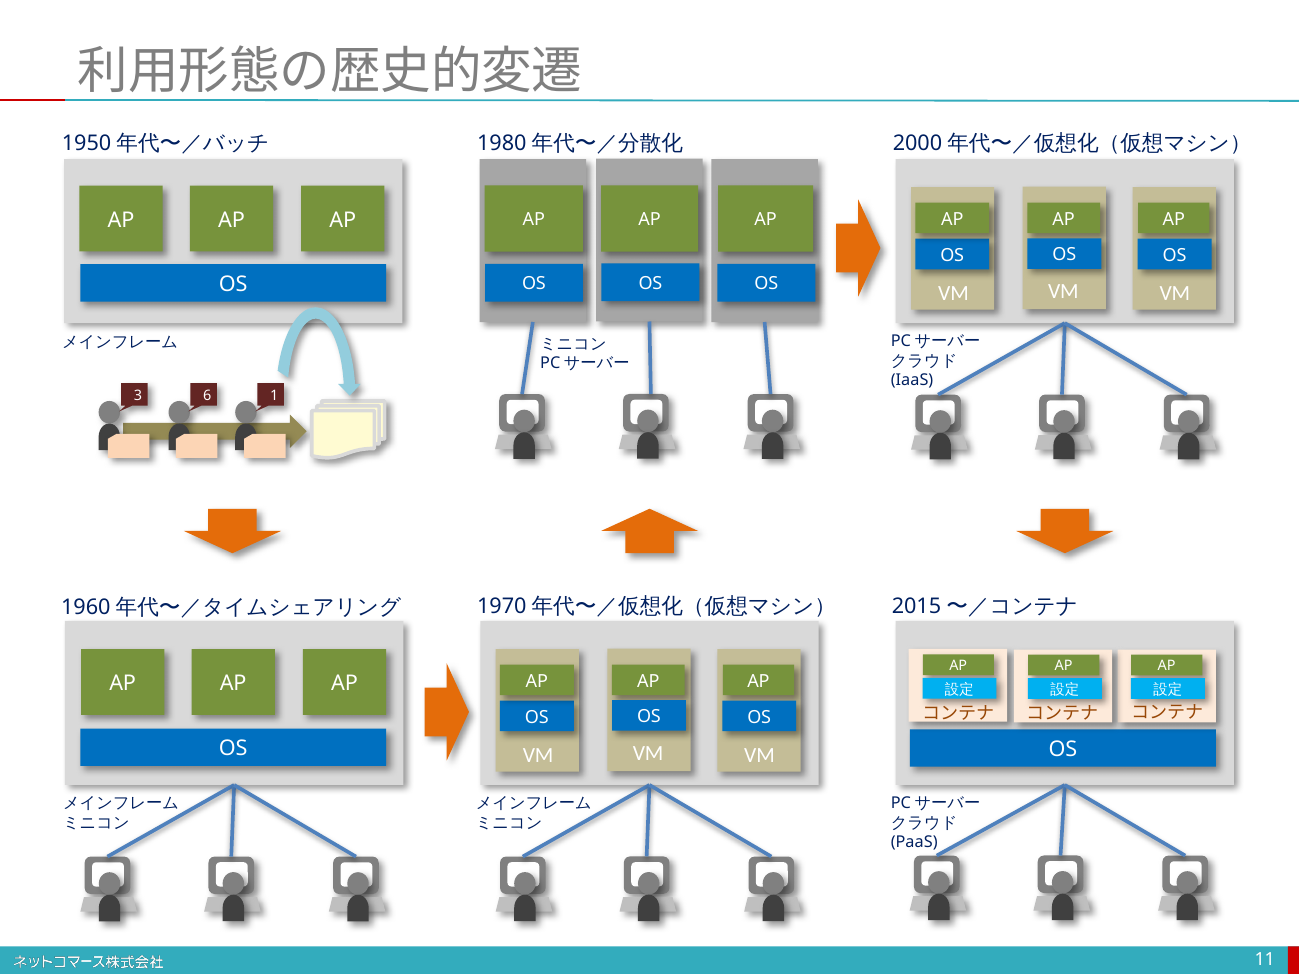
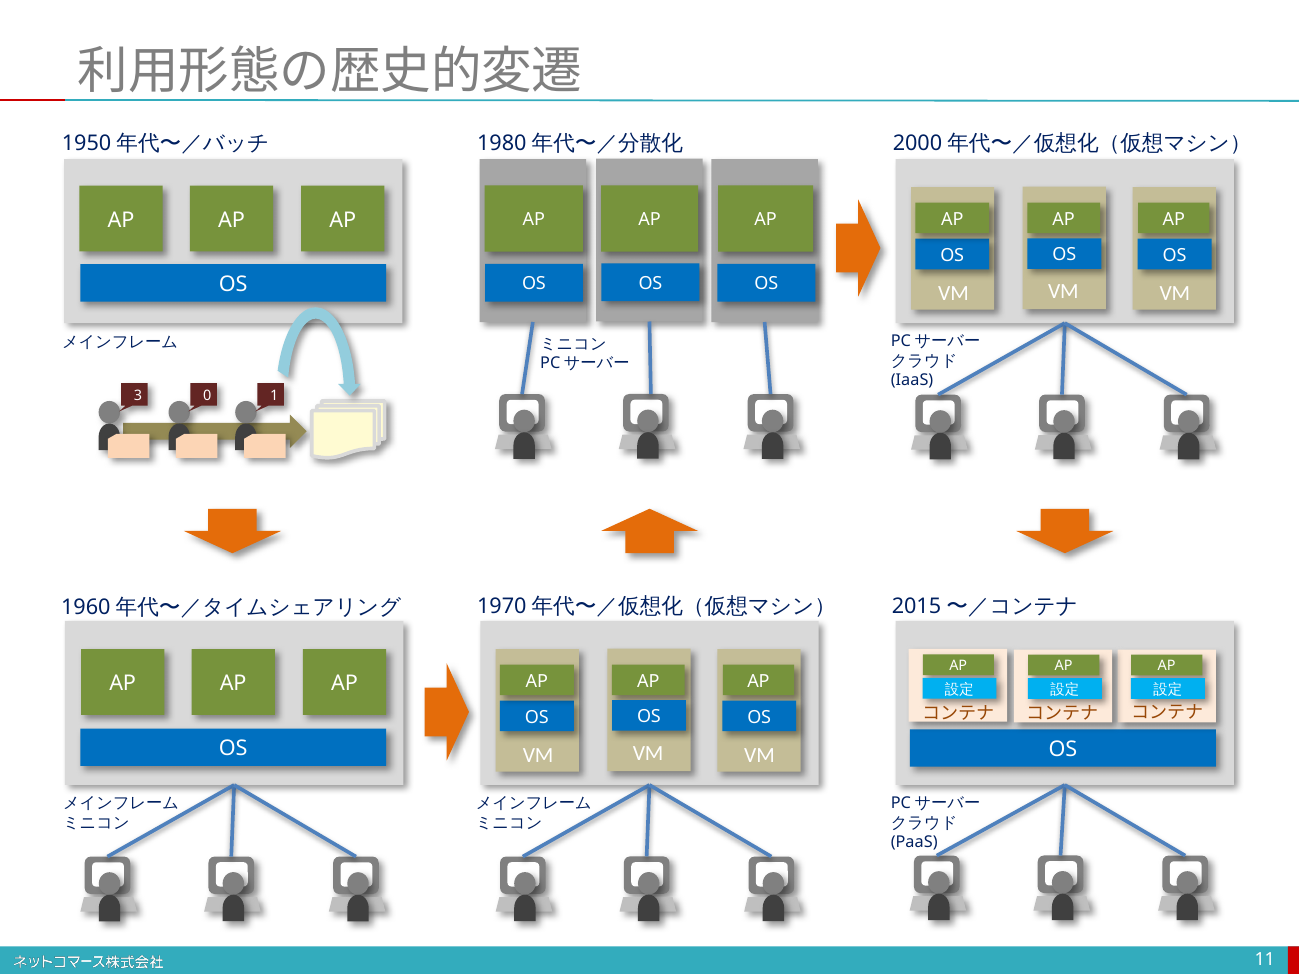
6: 6 -> 0 (207, 396)
